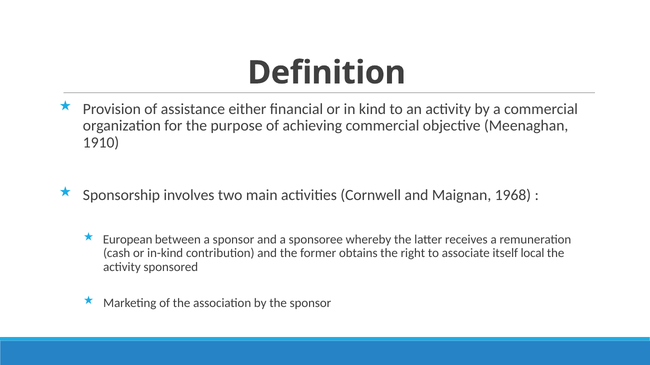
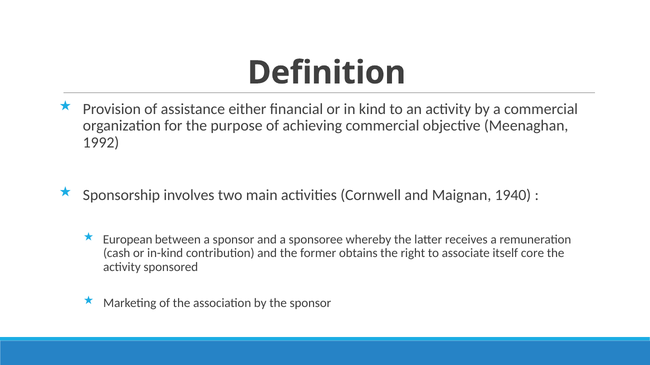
1910: 1910 -> 1992 (101, 143)
1968: 1968 -> 1940 (513, 195)
local: local -> core (532, 254)
